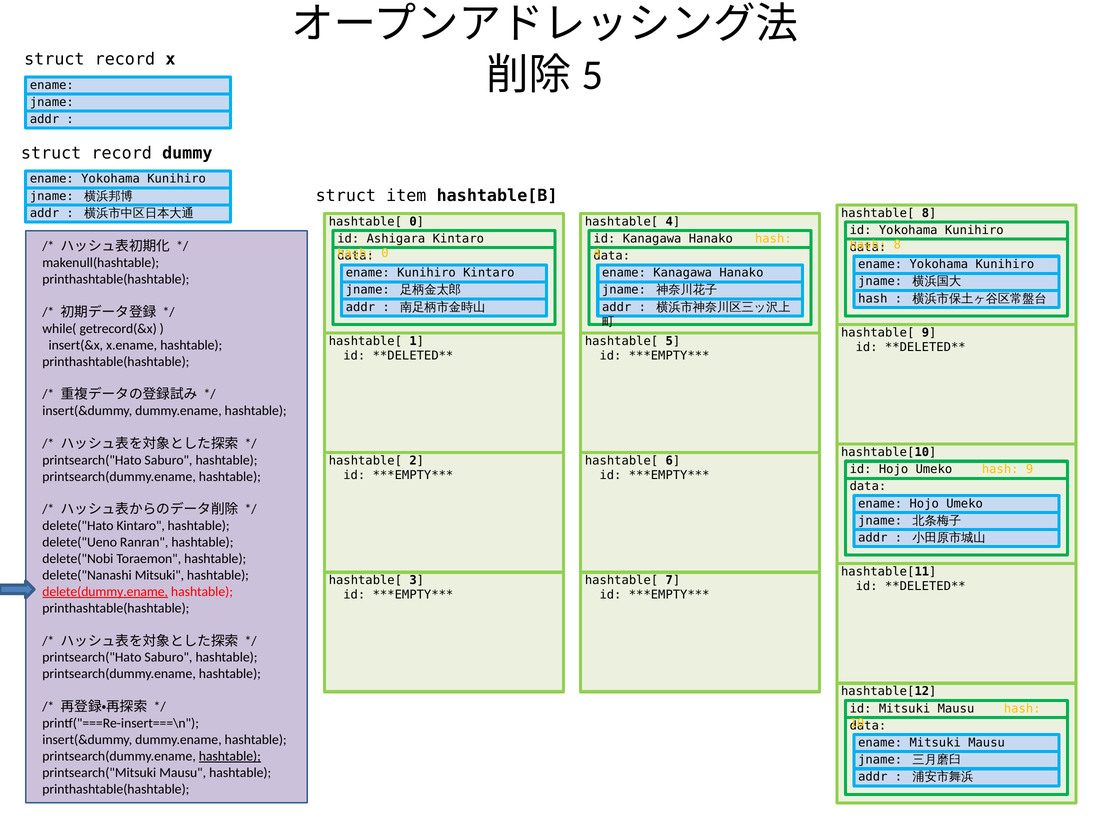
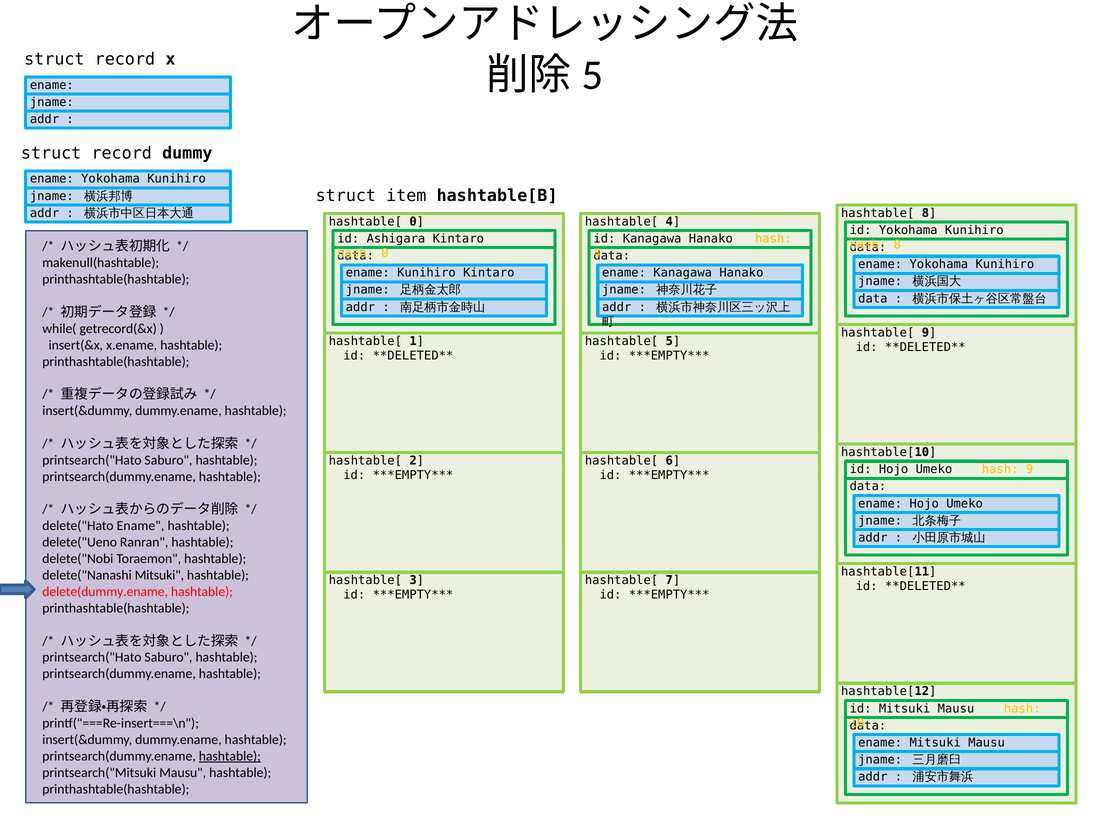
hash: hash -> data (873, 298)
delete("Hato Kintaro: Kintaro -> Ename (141, 526)
delete(dummy.ename underline: present -> none (105, 592)
